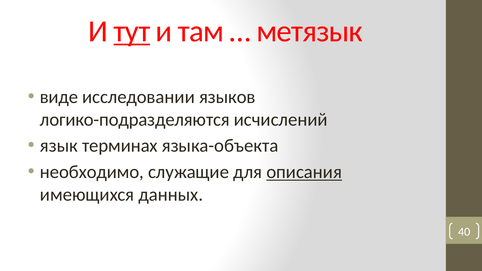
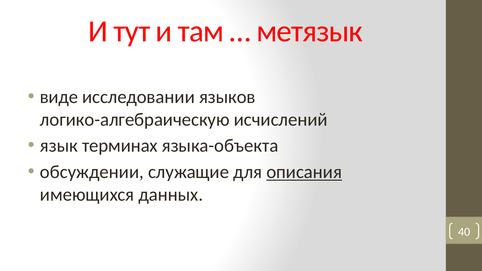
тут underline: present -> none (132, 31)
логико-подразделяются: логико-подразделяются -> логико-алгебраическую (135, 120)
необходимо: необходимо -> обсуждении (92, 172)
